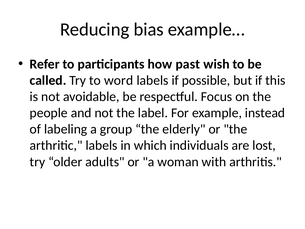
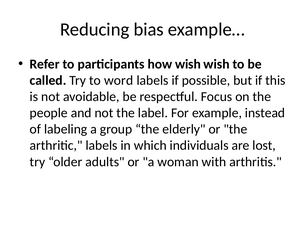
how past: past -> wish (188, 64)
